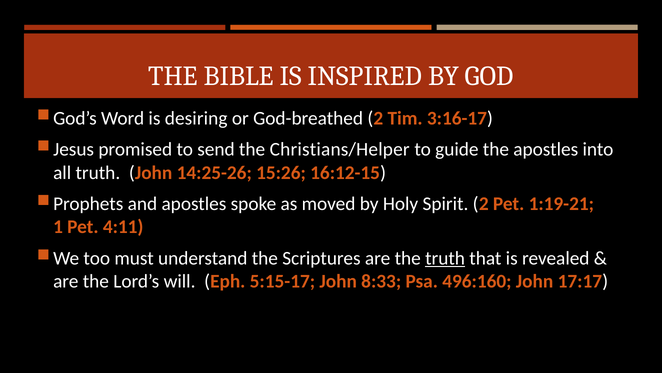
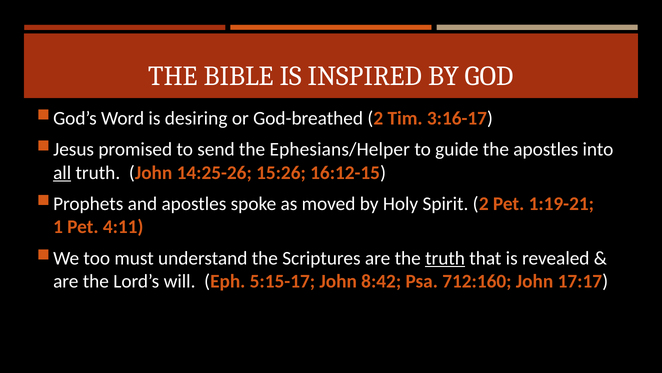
Christians/Helper: Christians/Helper -> Ephesians/Helper (340, 149)
all underline: none -> present (62, 172)
8:33: 8:33 -> 8:42 (381, 281)
496:160: 496:160 -> 712:160 (477, 281)
